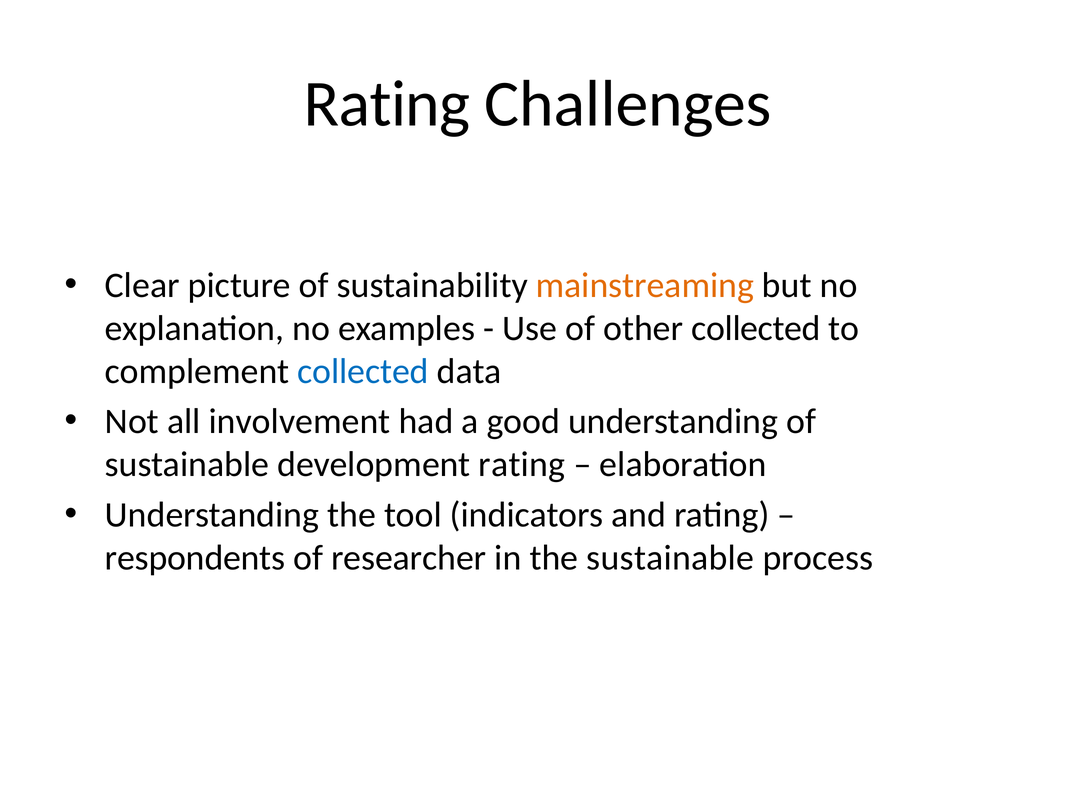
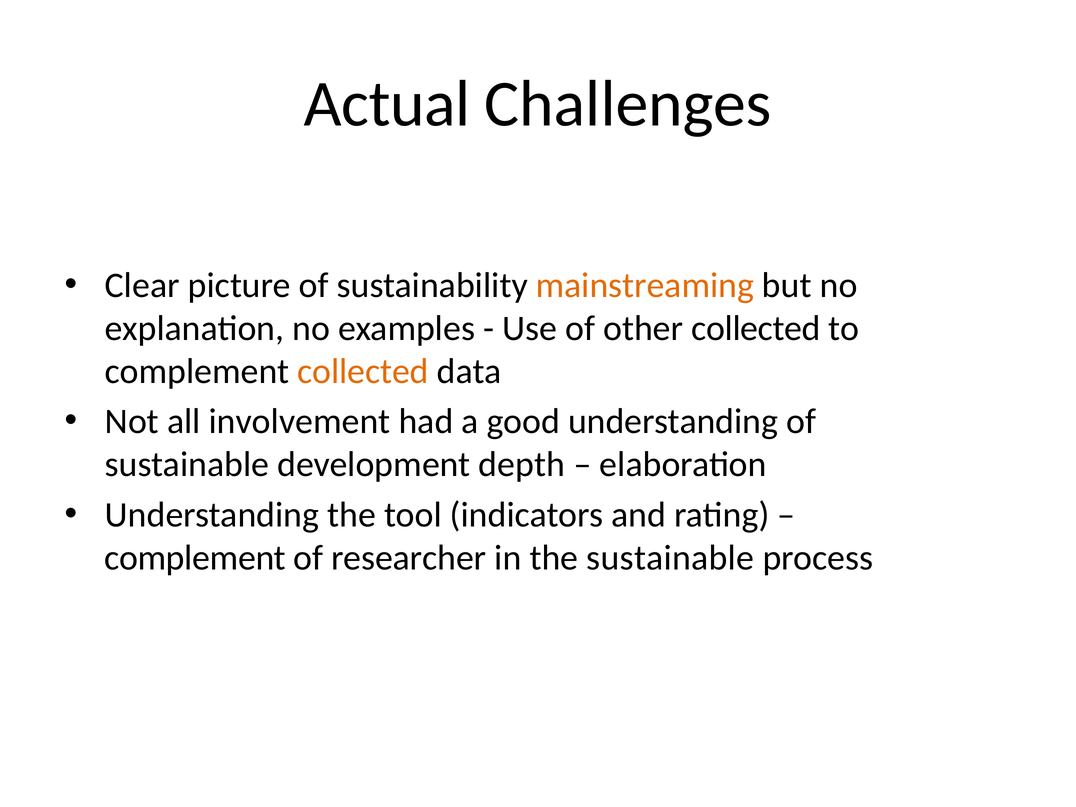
Rating: Rating -> Actual (387, 104)
collected colour: blue -> orange (363, 371)
development rating: rating -> depth (522, 465)
respondents: respondents -> complement (195, 558)
